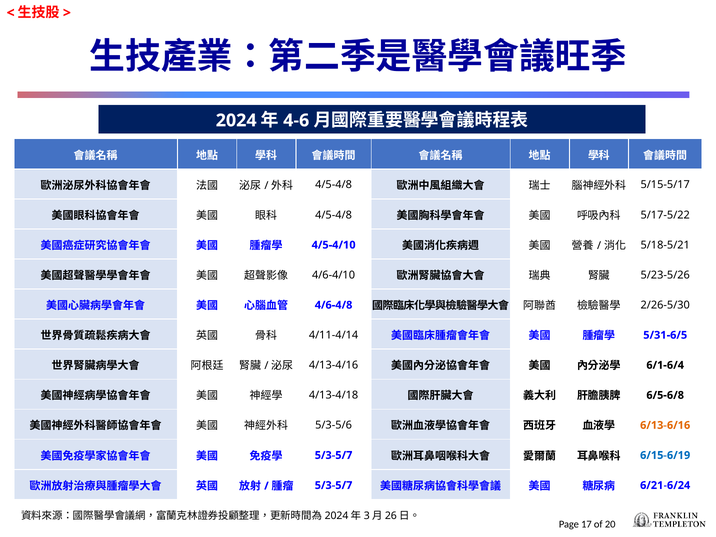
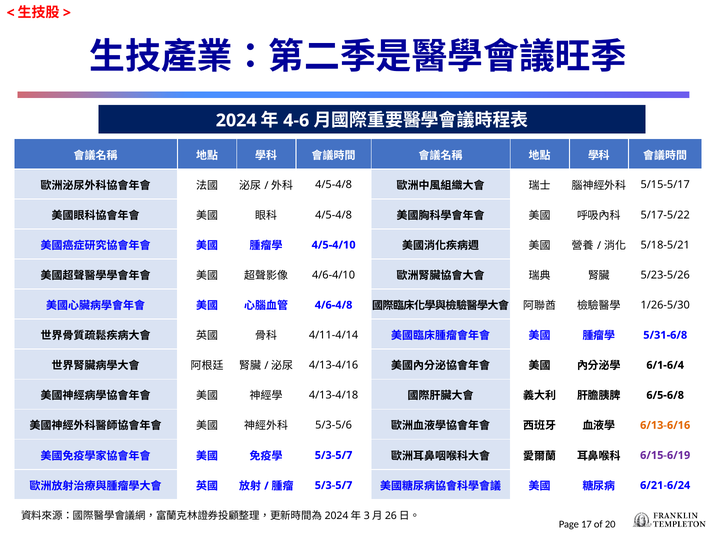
2/26-5/30: 2/26-5/30 -> 1/26-5/30 (665, 305)
5/31-6/5: 5/31-6/5 -> 5/31-6/8 (665, 335)
6/15-6/19 colour: blue -> purple (665, 455)
